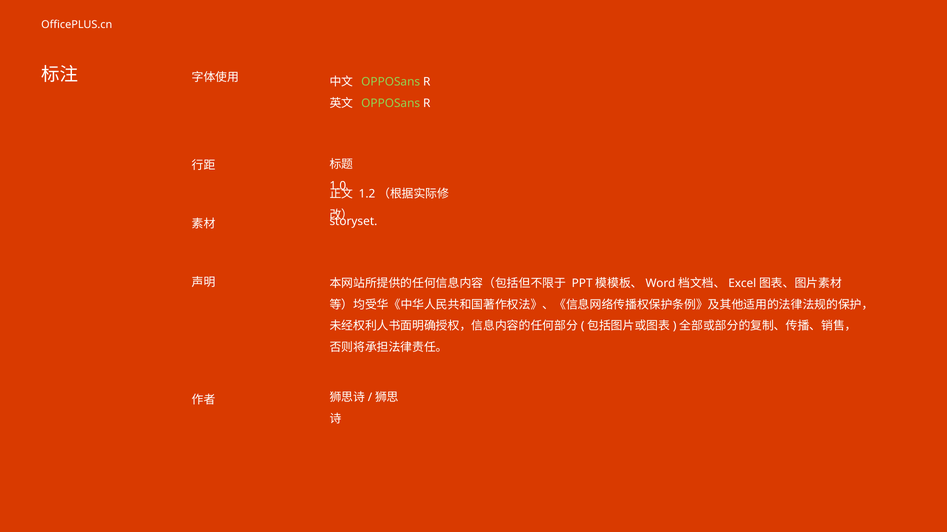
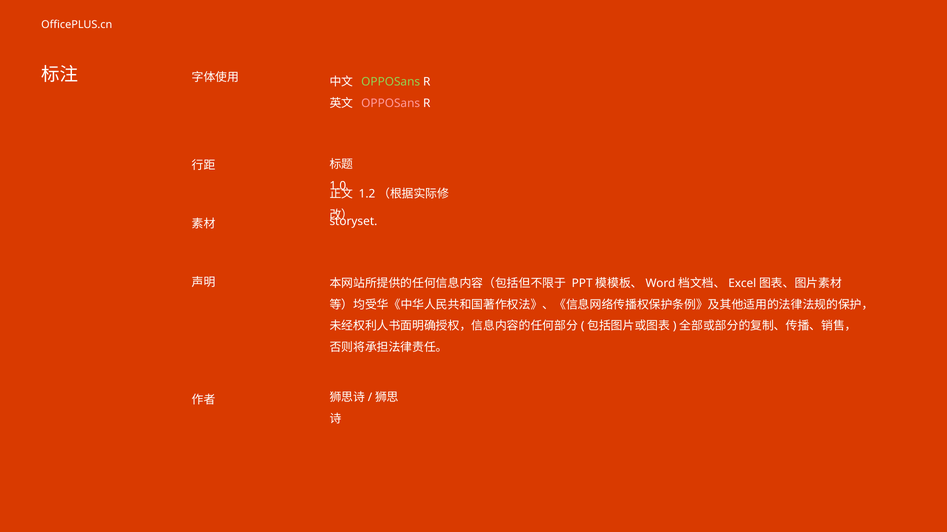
OPPOSans colour: light green -> pink (391, 103)
